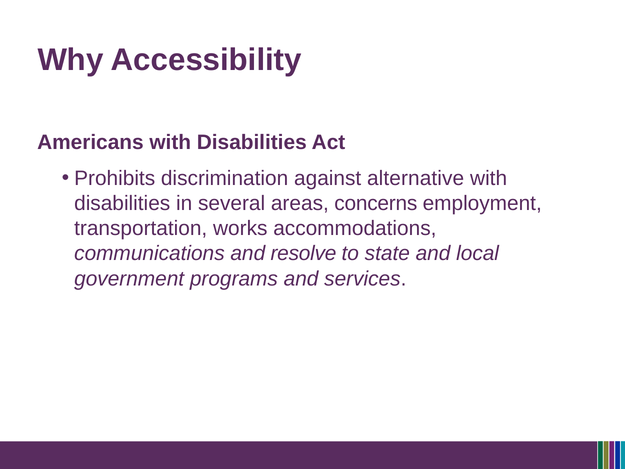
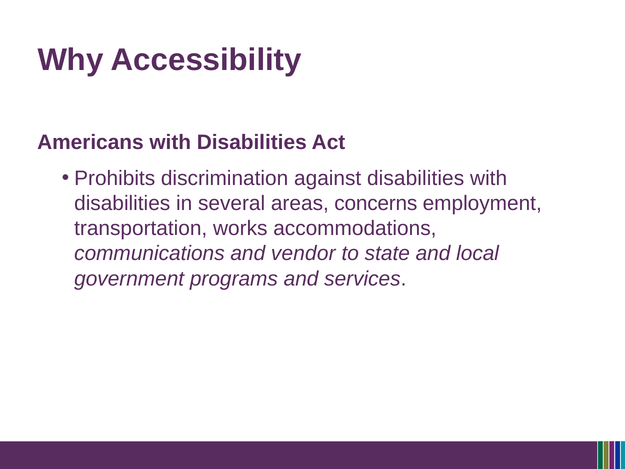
against alternative: alternative -> disabilities (416, 178)
resolve: resolve -> vendor (303, 253)
